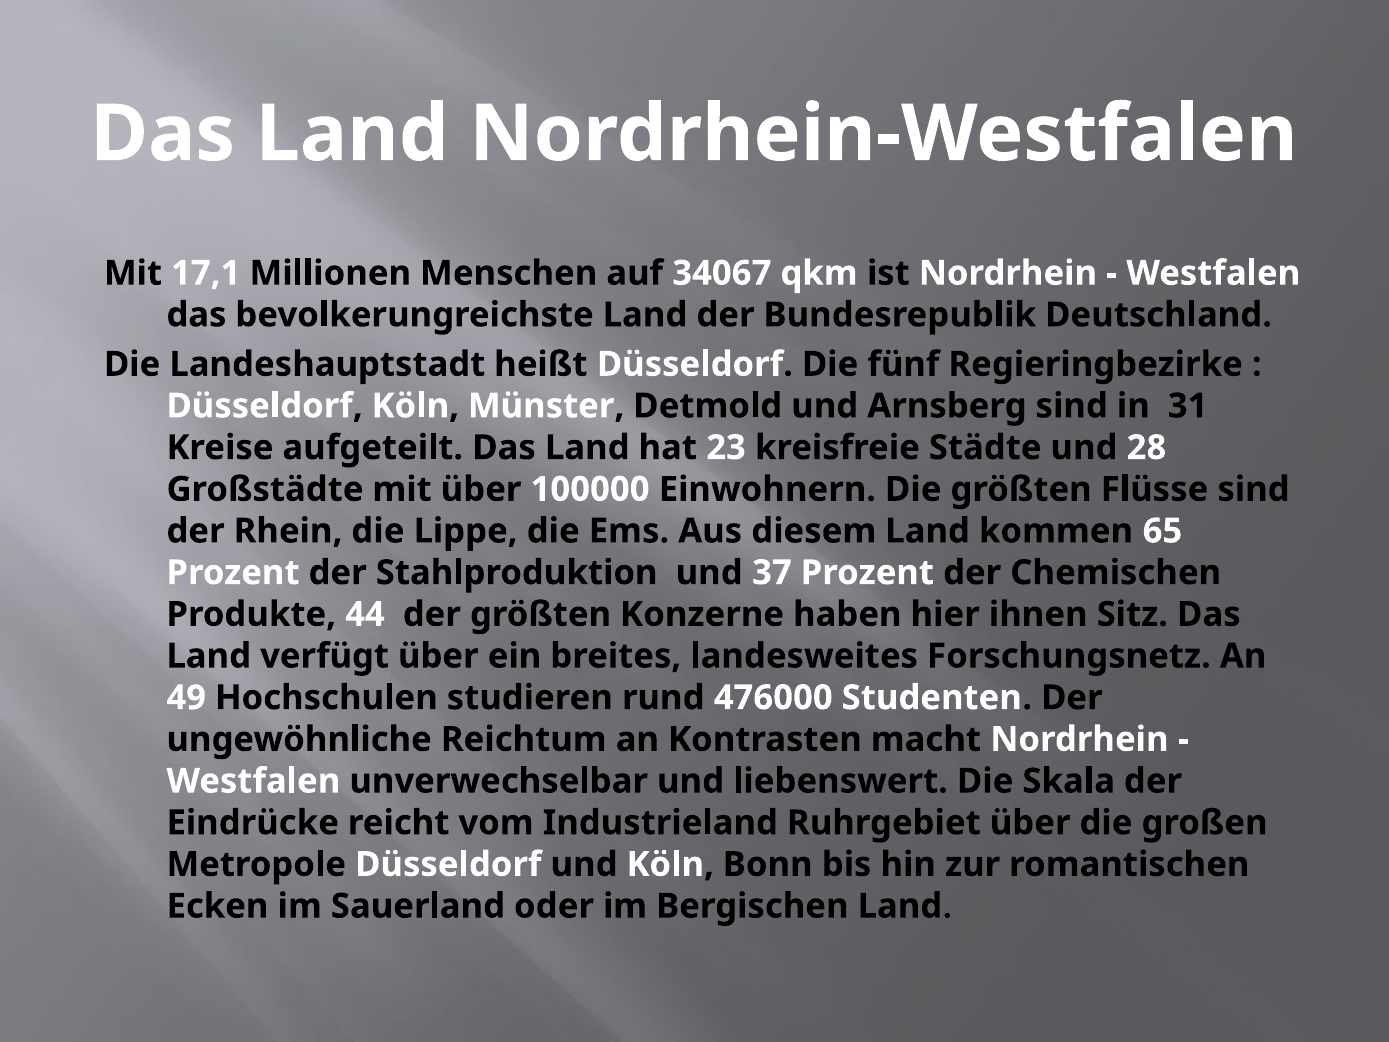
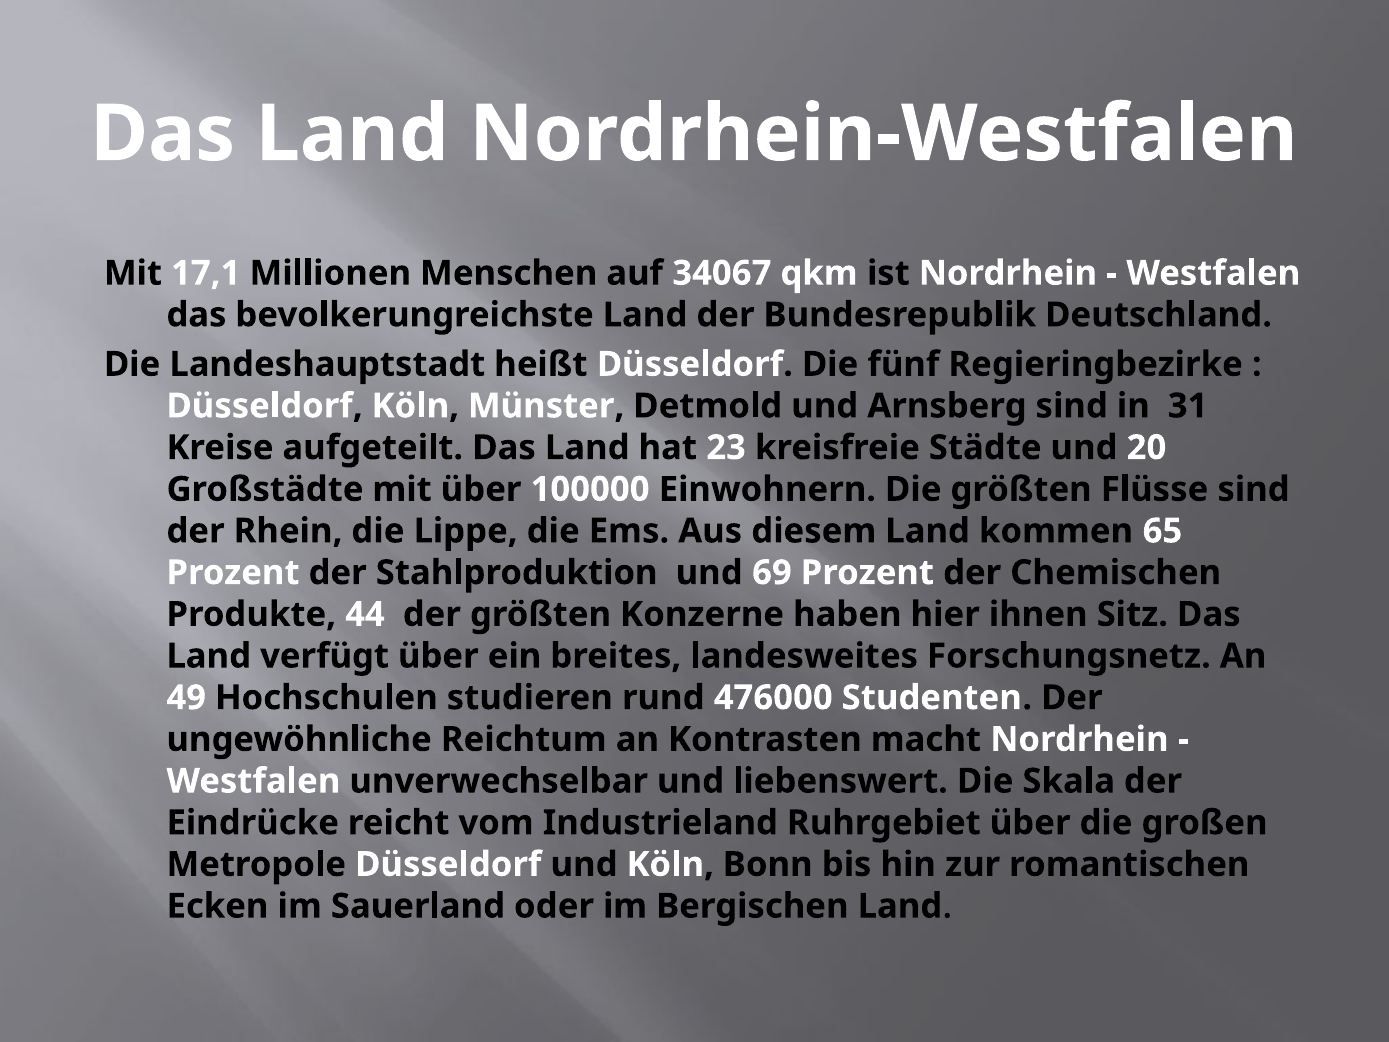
28: 28 -> 20 (1147, 448)
37: 37 -> 69 (772, 573)
